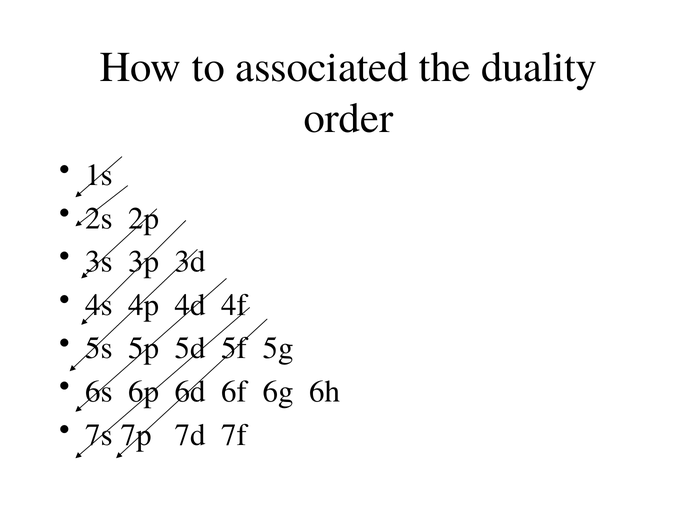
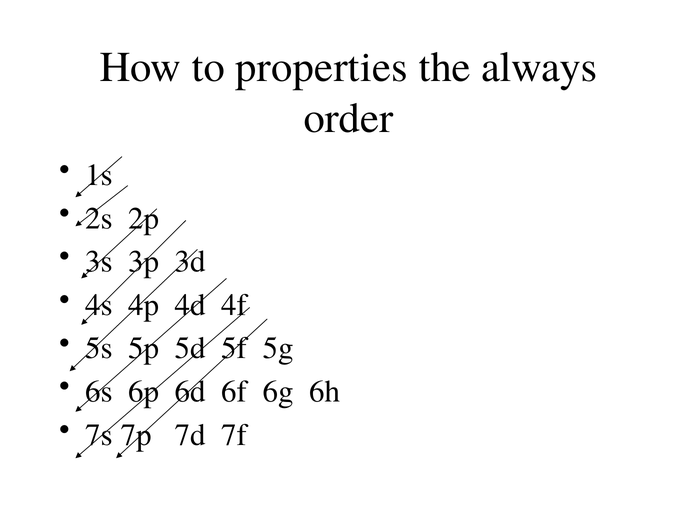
associated: associated -> properties (322, 67)
duality: duality -> always (539, 67)
